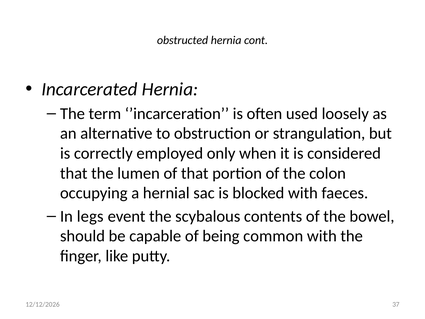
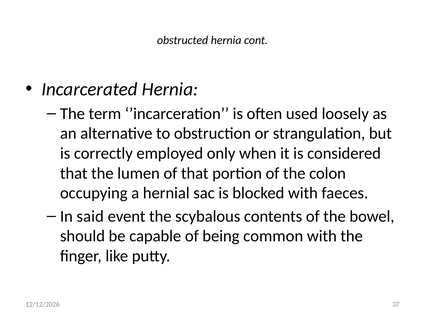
legs: legs -> said (90, 216)
